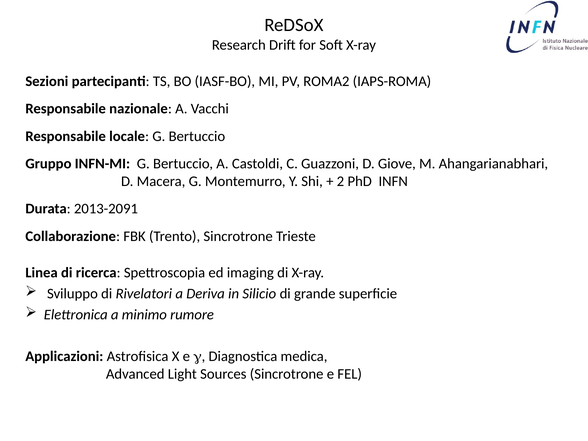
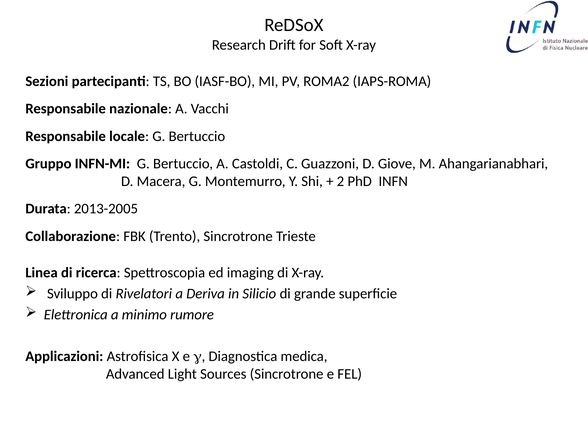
2013-2091: 2013-2091 -> 2013-2005 (106, 209)
